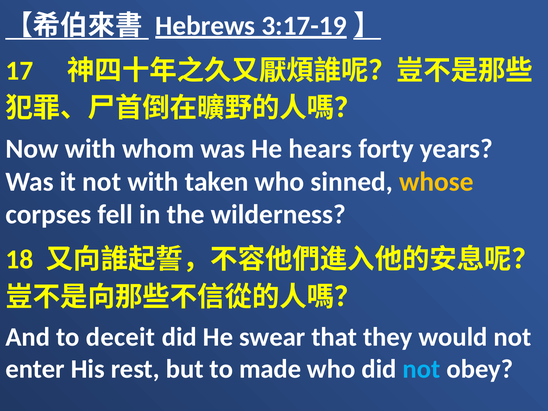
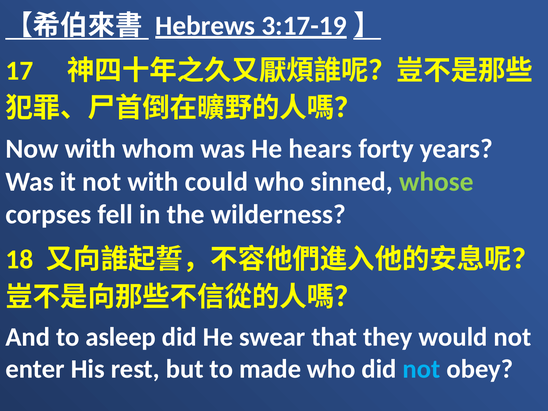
taken: taken -> could (216, 182)
whose colour: yellow -> light green (436, 182)
deceit: deceit -> asleep (121, 337)
